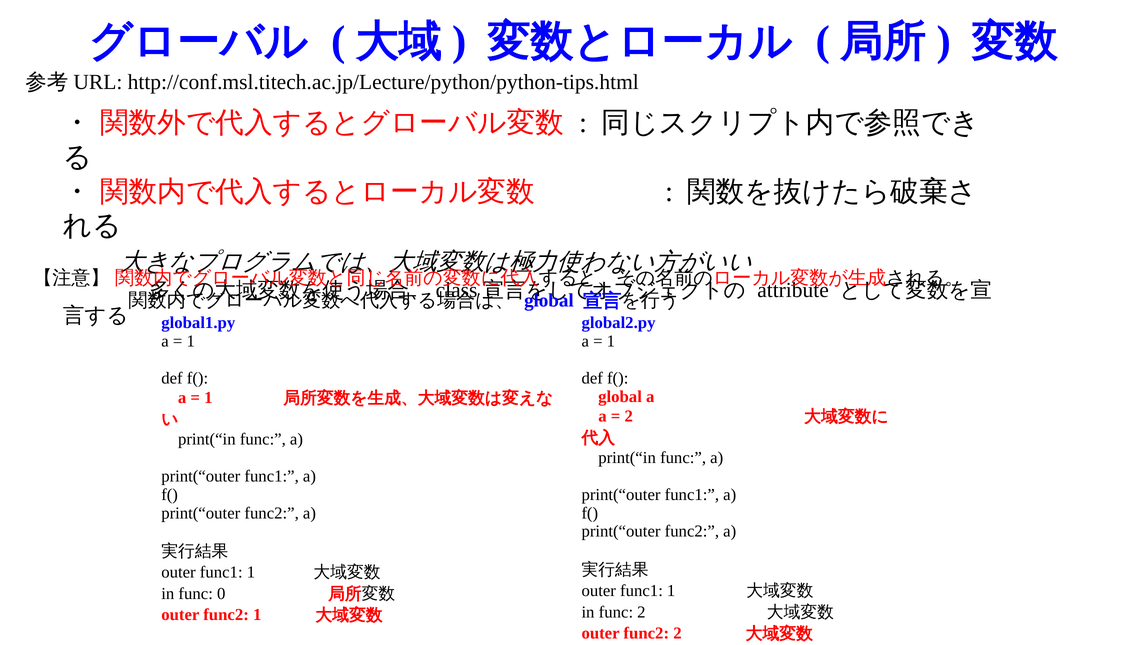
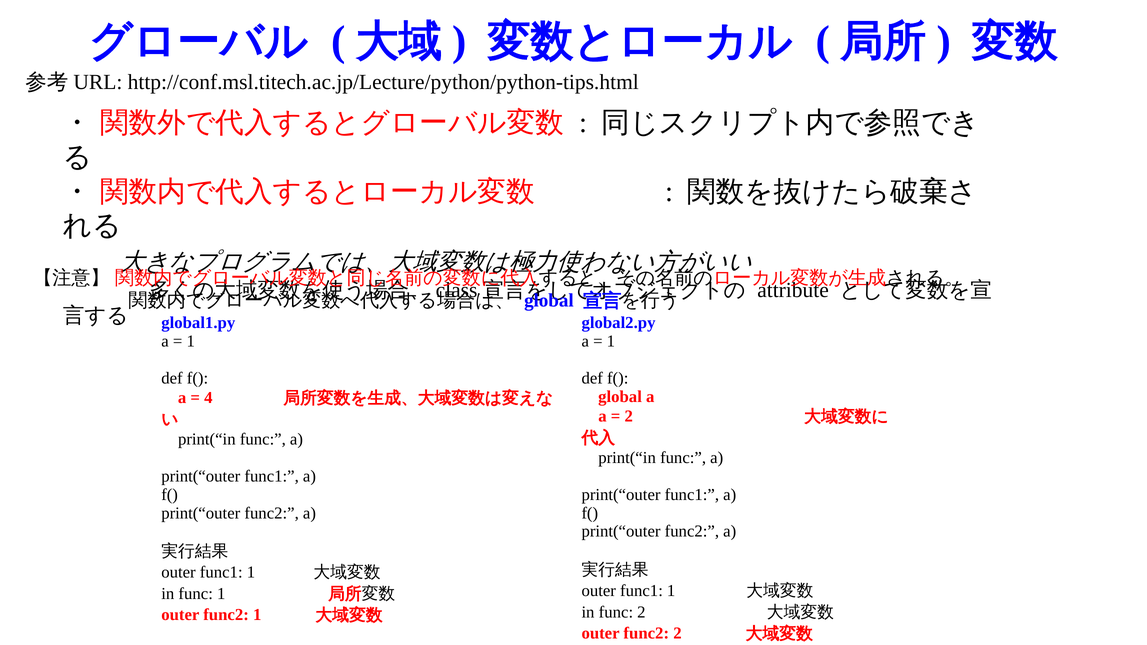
1: 1 -> 4 (208, 398)
func 0: 0 -> 1 (221, 594)
